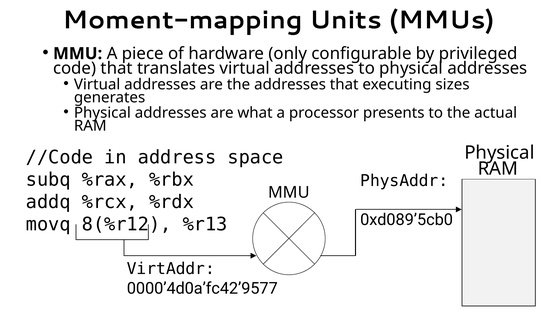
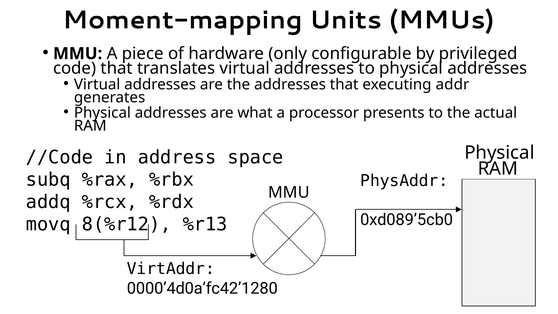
sizes: sizes -> addr (452, 84)
0000’4d0a’fc42’9577: 0000’4d0a’fc42’9577 -> 0000’4d0a’fc42’1280 (202, 288)
